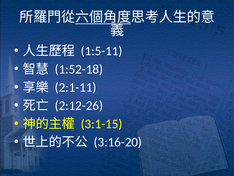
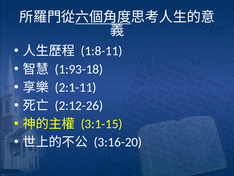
1:5-11: 1:5-11 -> 1:8-11 (102, 51)
1:52-18: 1:52-18 -> 1:93-18 (79, 69)
